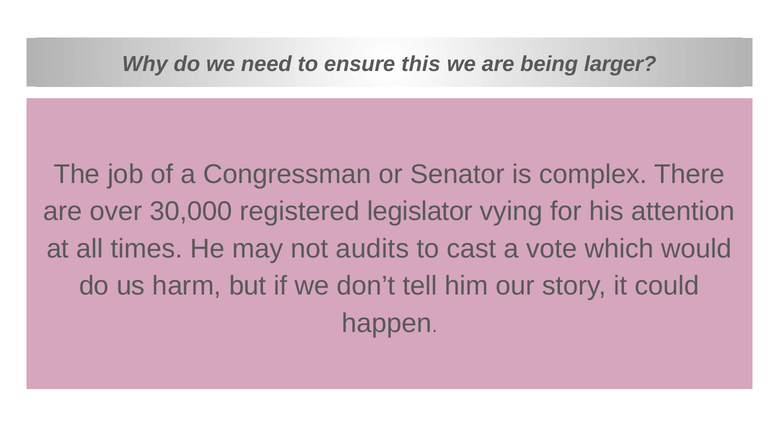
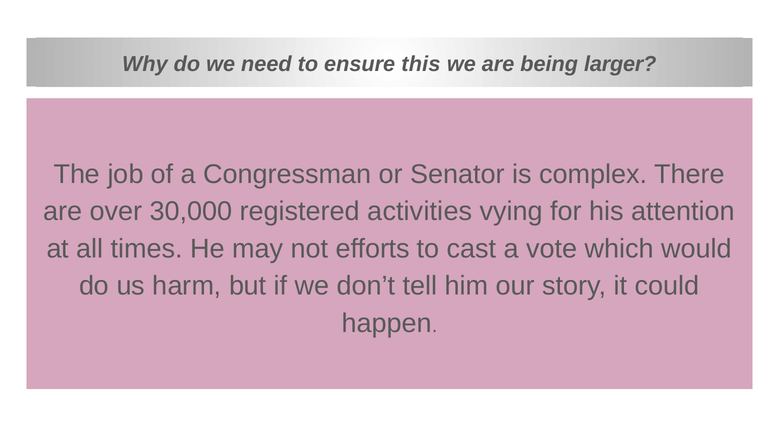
legislator: legislator -> activities (420, 212)
audits: audits -> efforts (373, 249)
